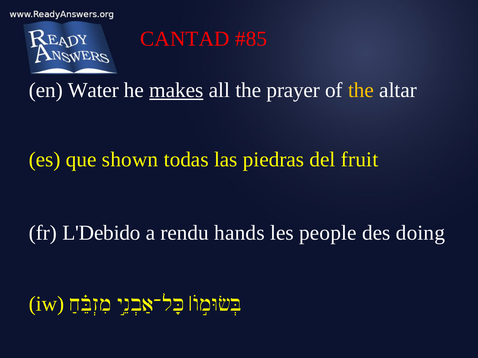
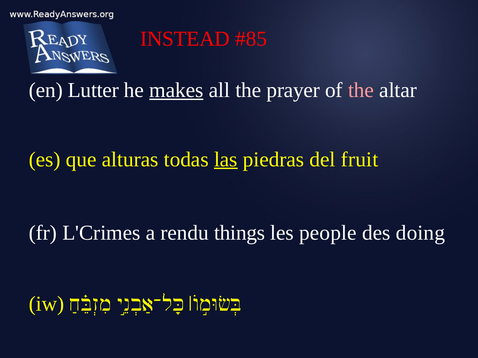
CANTAD: CANTAD -> INSTEAD (185, 39)
Water: Water -> Lutter (93, 90)
the colour: yellow -> pink (361, 90)
shown: shown -> alturas (130, 160)
las underline: none -> present (226, 160)
L'Debido: L'Debido -> L'Crimes (101, 233)
hands: hands -> things (240, 233)
